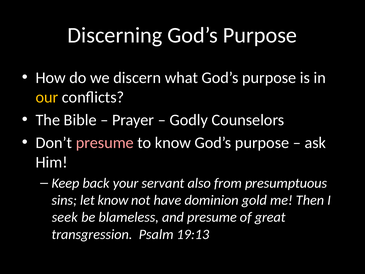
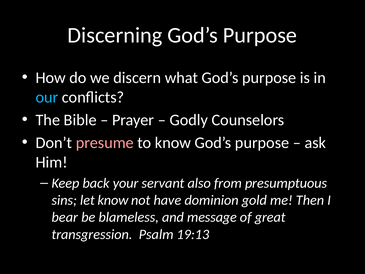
our colour: yellow -> light blue (47, 97)
seek: seek -> bear (65, 217)
and presume: presume -> message (212, 217)
